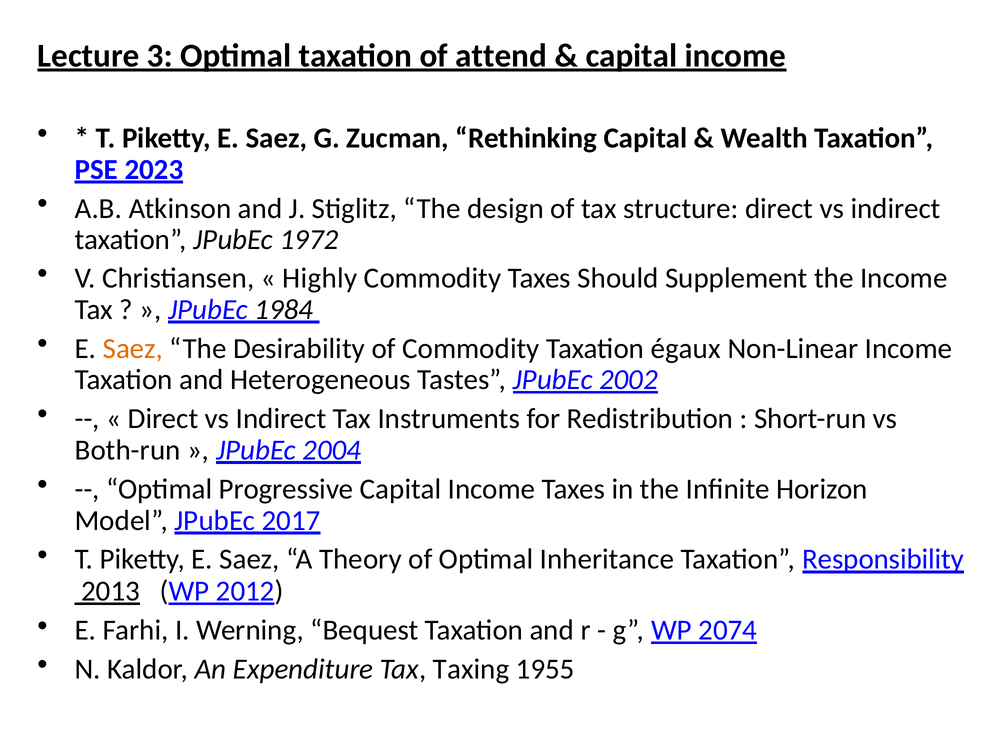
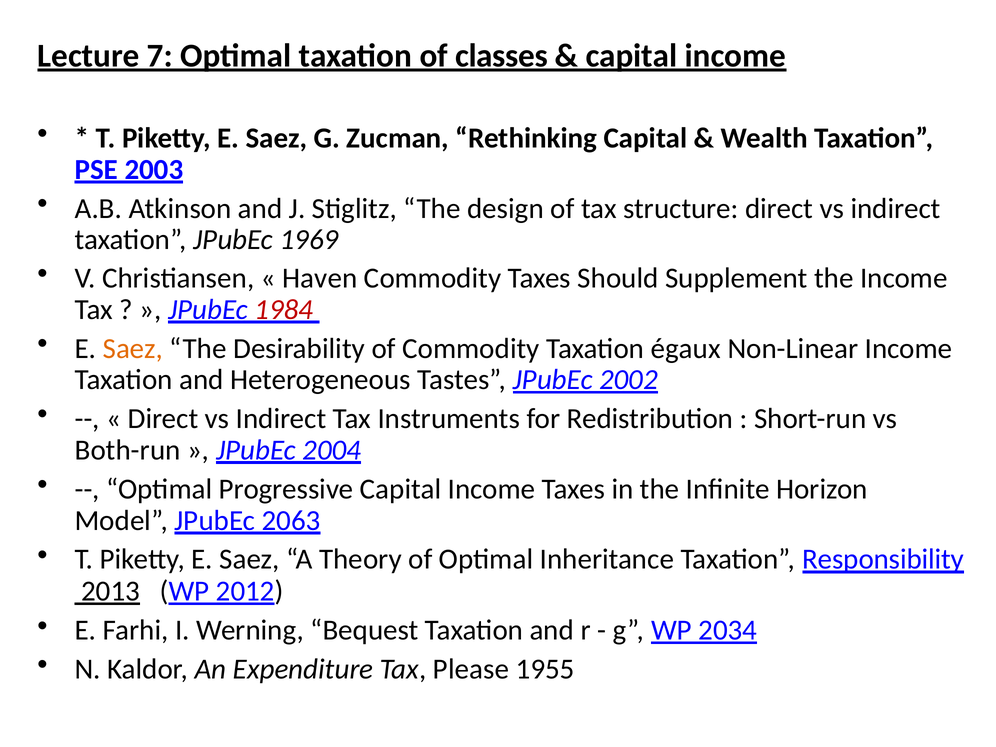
3: 3 -> 7 (160, 56)
attend: attend -> classes (501, 56)
2023: 2023 -> 2003 (154, 169)
1972: 1972 -> 1969 (309, 240)
Highly: Highly -> Haven (320, 278)
1984 colour: black -> red (284, 310)
2017: 2017 -> 2063 (291, 520)
2074: 2074 -> 2034 (728, 630)
Taxing: Taxing -> Please (471, 669)
